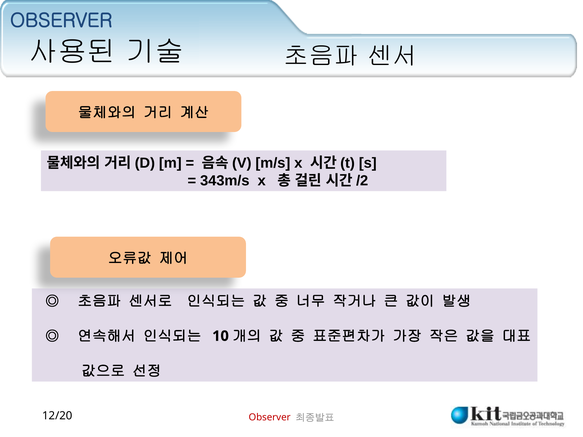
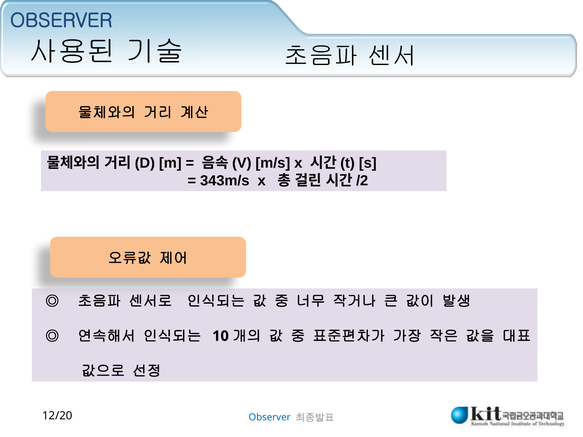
Observer colour: red -> blue (270, 418)
